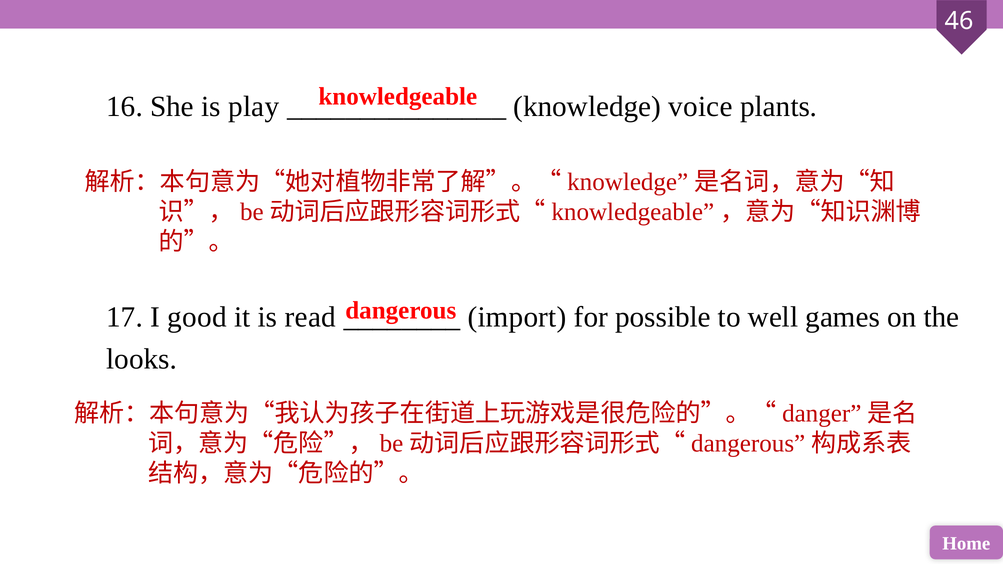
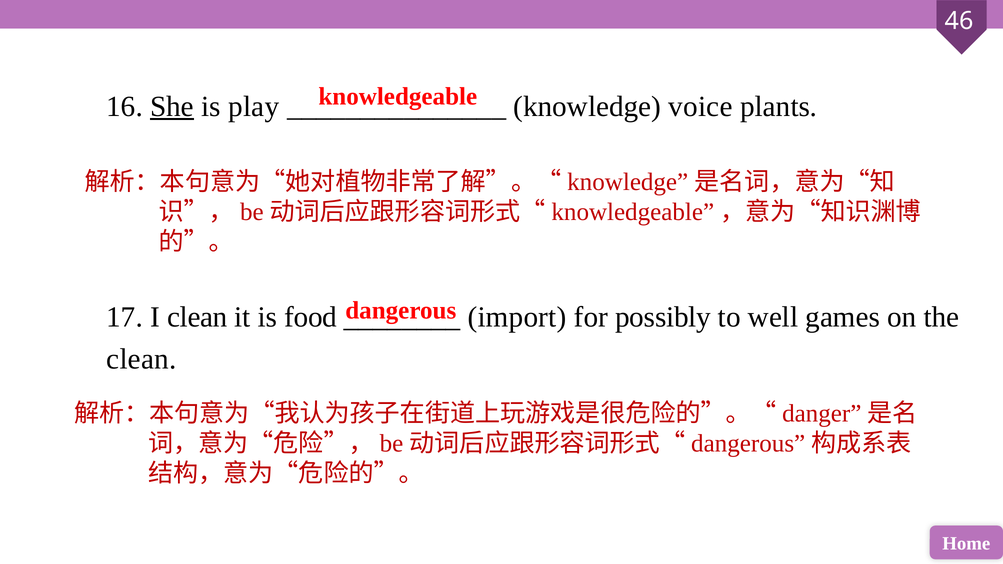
She underline: none -> present (172, 107)
I good: good -> clean (197, 317)
read: read -> food (311, 317)
possible: possible -> possibly (663, 317)
looks: looks -> clean (141, 359)
